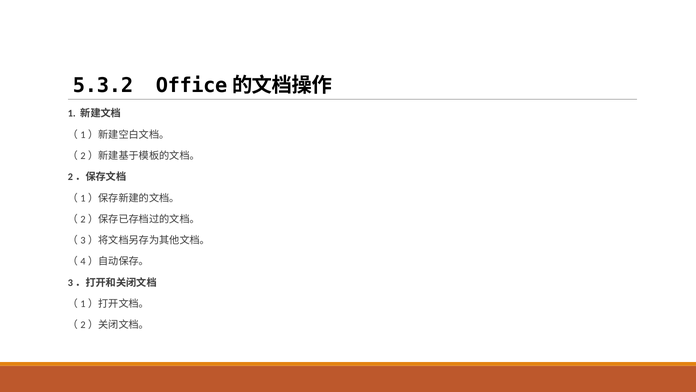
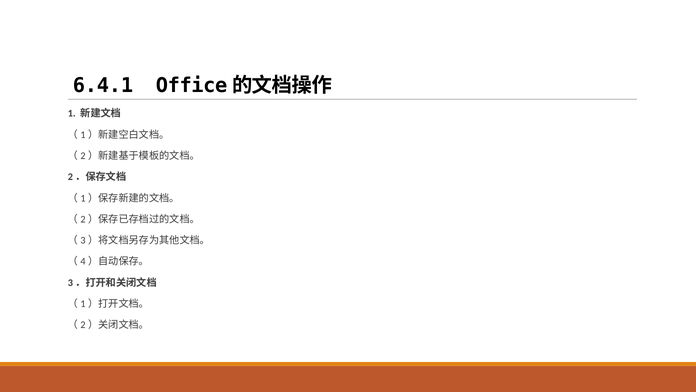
5.3.2: 5.3.2 -> 6.4.1 (103, 85)
